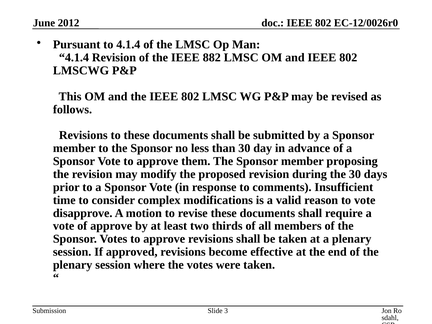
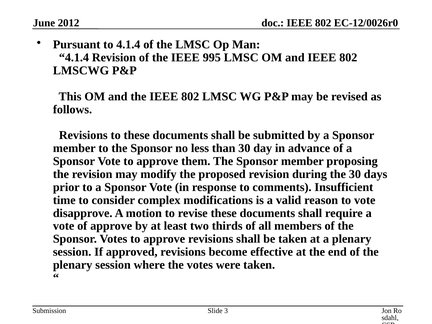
882: 882 -> 995 (212, 58)
